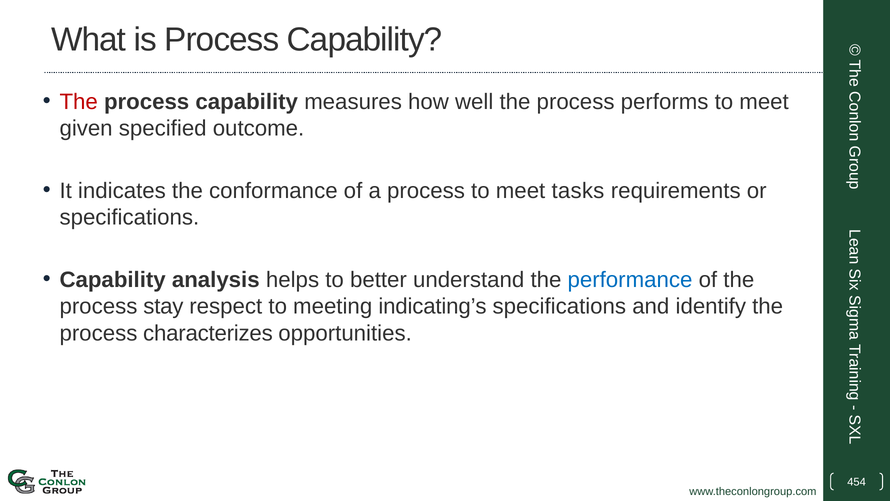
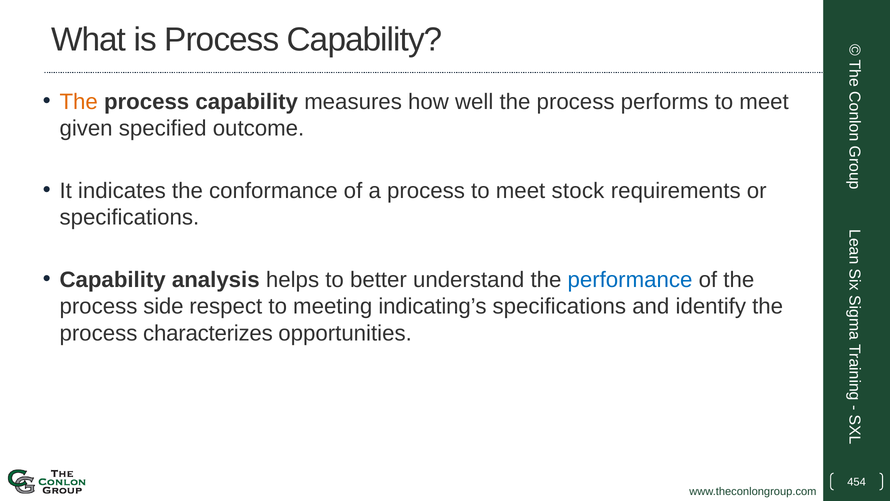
The colour: red -> orange (79, 102)
tasks: tasks -> stock (578, 191)
stay: stay -> side (163, 306)
